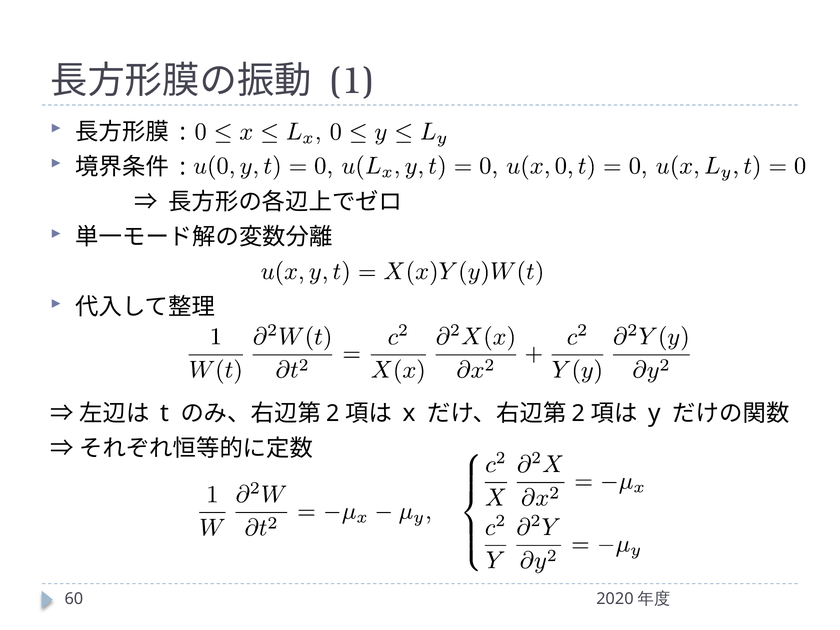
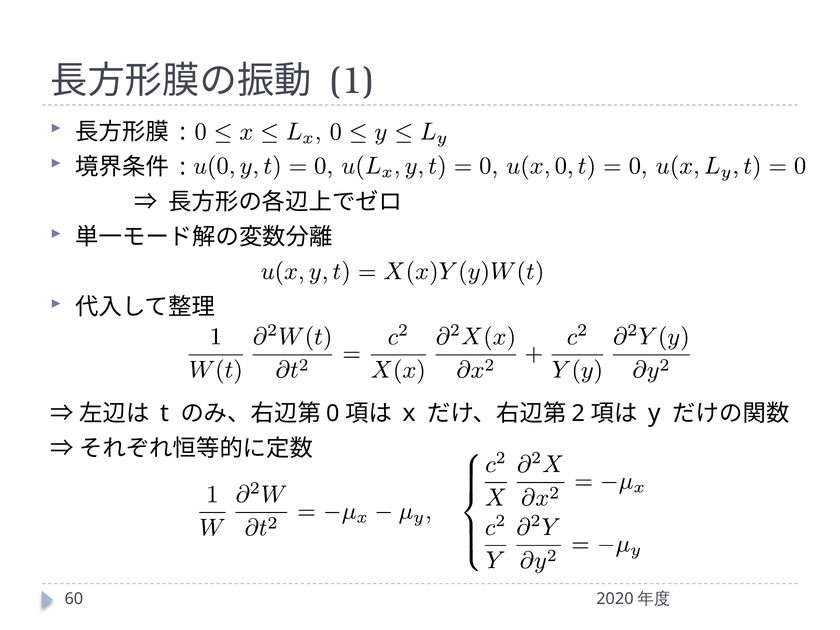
2: 2 -> 0 (333, 413)
